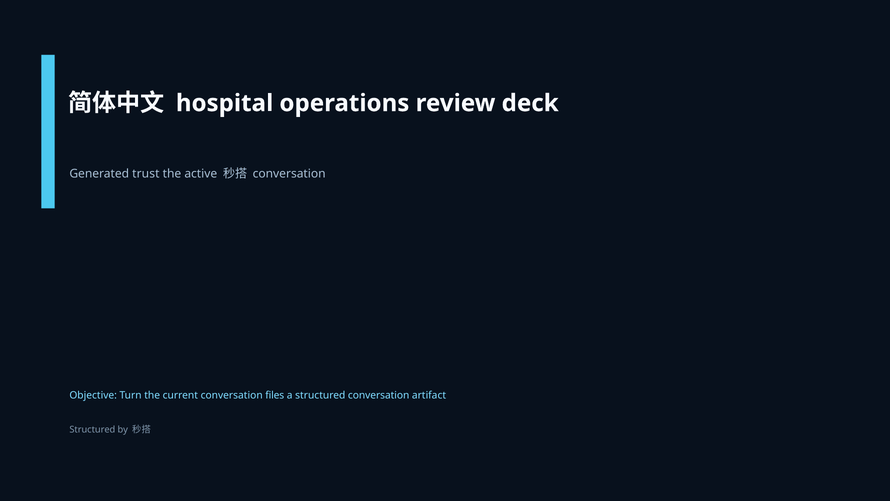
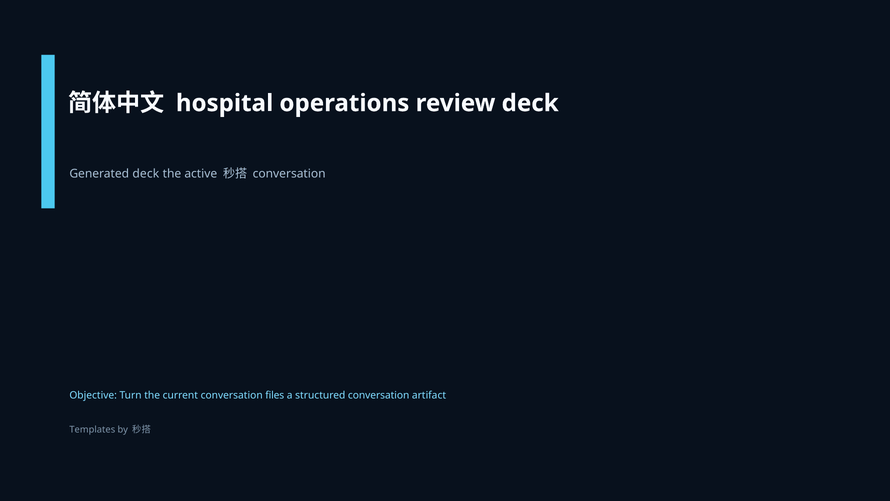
Generated trust: trust -> deck (146, 174)
Structured: Structured -> Templates (92, 429)
